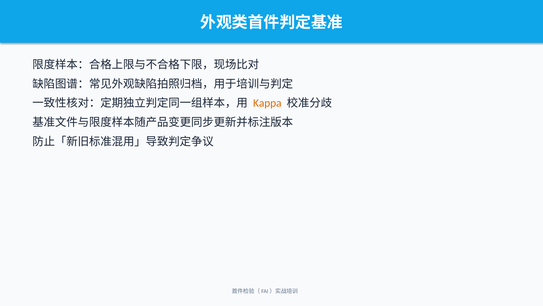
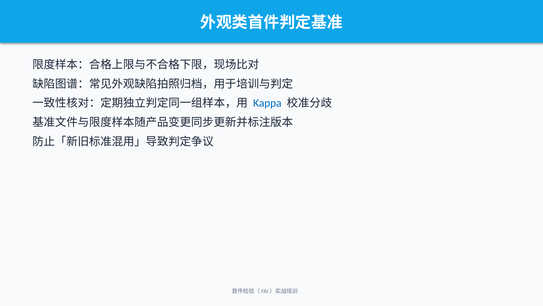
Kappa colour: orange -> blue (267, 103)
